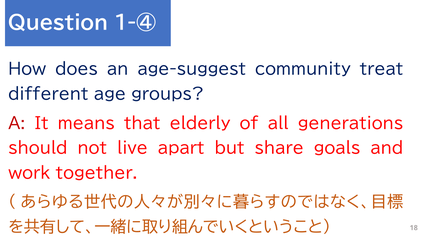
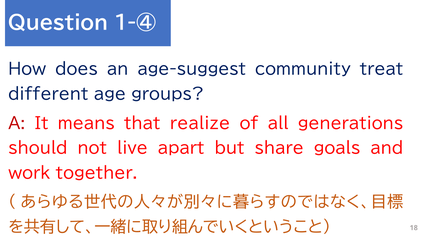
elderly: elderly -> realize (200, 124)
